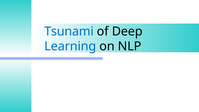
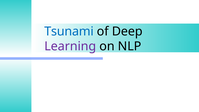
Learning colour: blue -> purple (70, 46)
